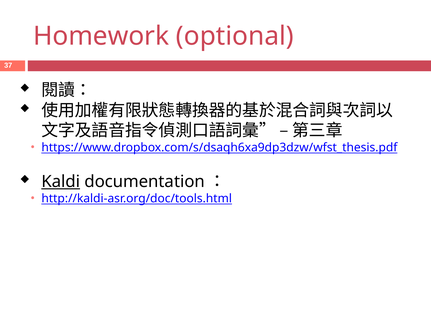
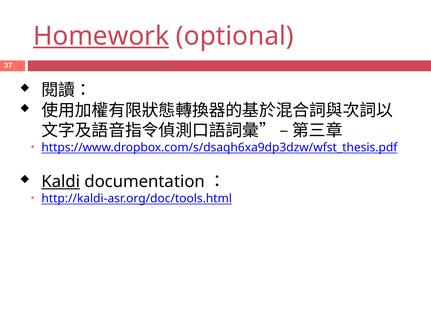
Homework underline: none -> present (101, 36)
